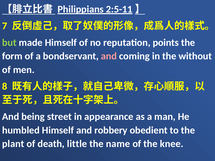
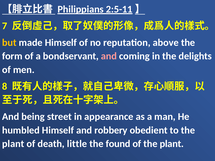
but colour: light green -> yellow (9, 43)
points: points -> above (166, 43)
without: without -> delights (195, 56)
name: name -> found (118, 144)
of the knee: knee -> plant (172, 144)
